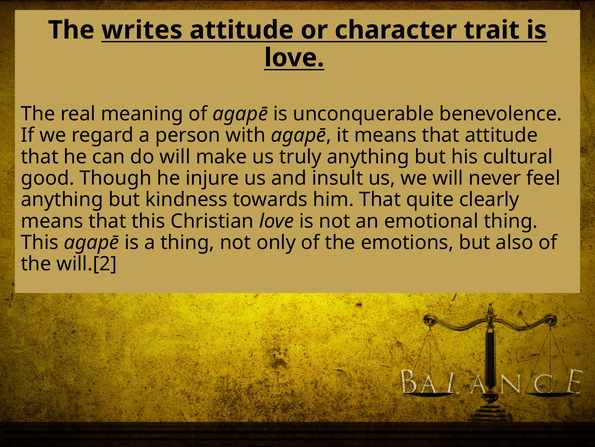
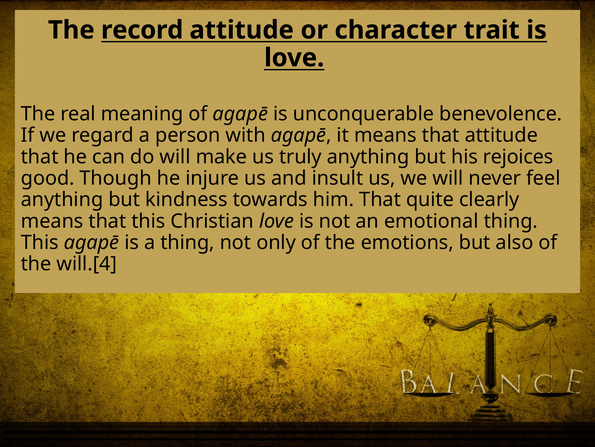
writes: writes -> record (142, 30)
cultural: cultural -> rejoices (518, 157)
will.[2: will.[2 -> will.[4 (87, 264)
